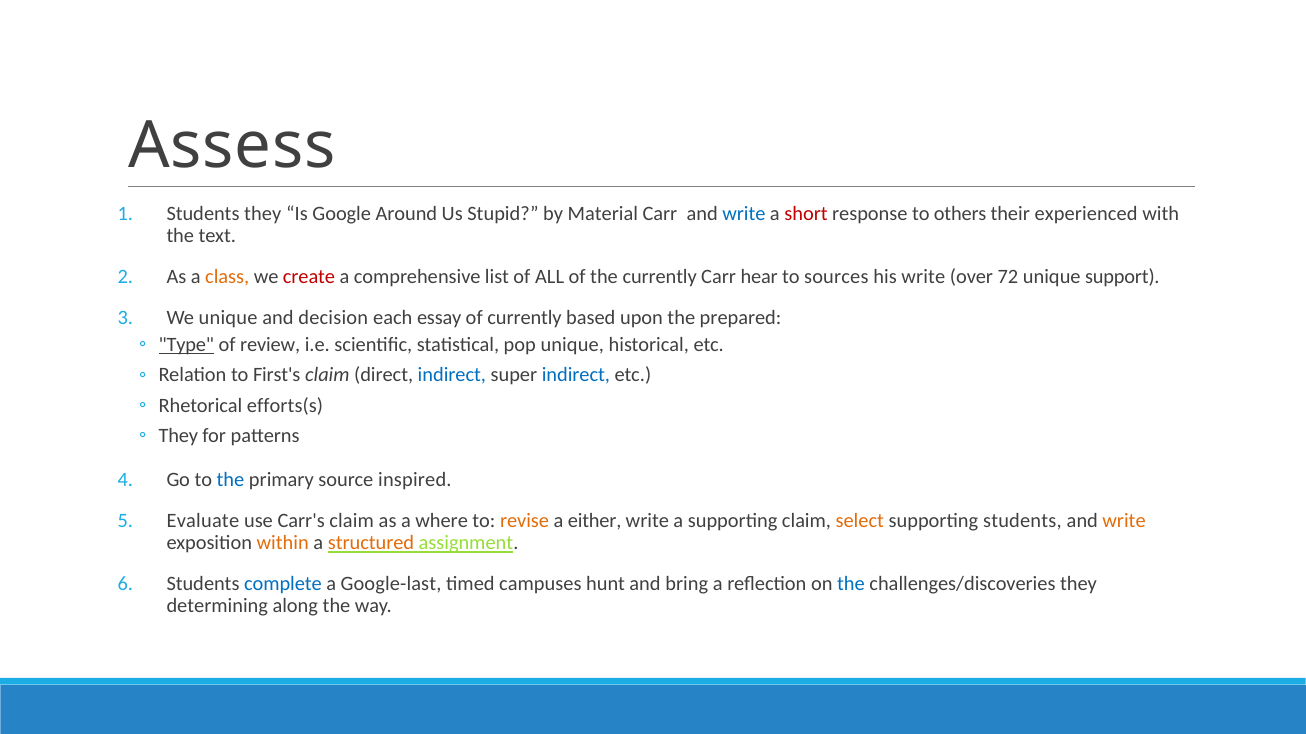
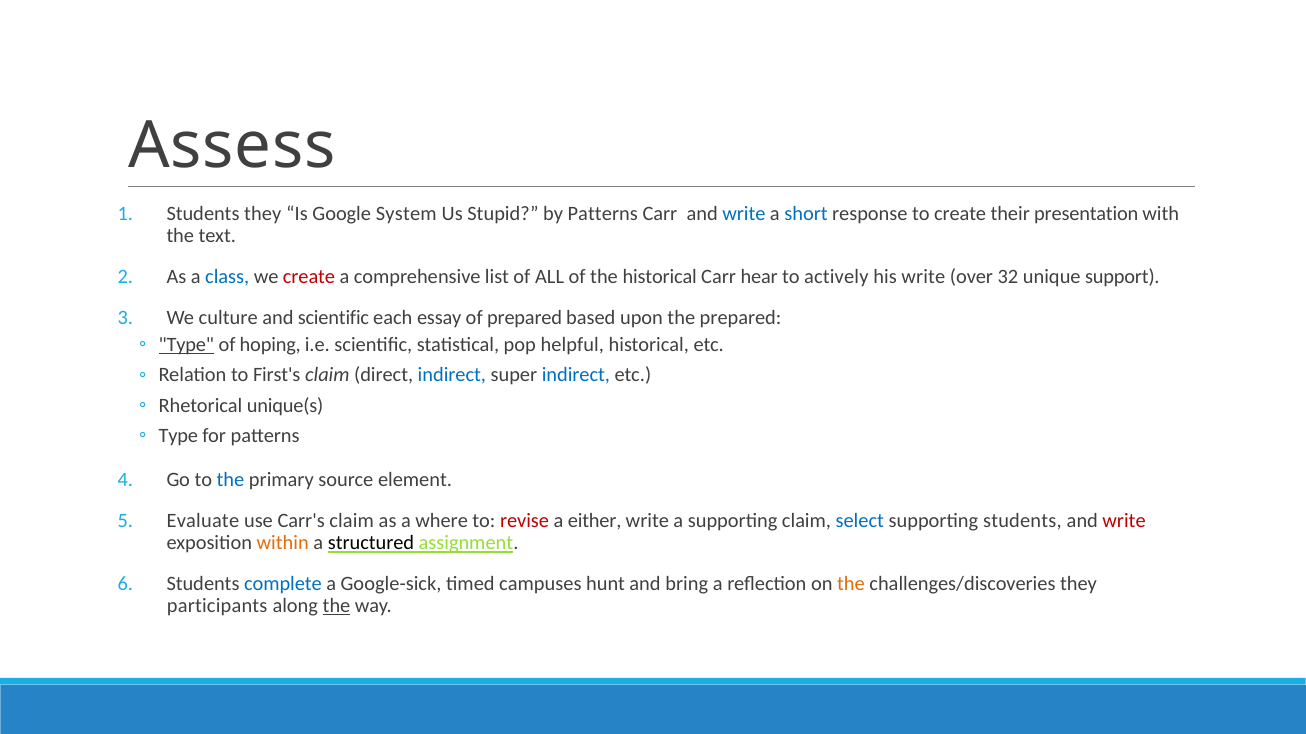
Around: Around -> System (406, 213)
by Material: Material -> Patterns (603, 213)
short colour: red -> blue (806, 213)
to others: others -> create (960, 213)
experienced: experienced -> presentation (1086, 213)
class colour: orange -> blue (227, 277)
the currently: currently -> historical (660, 277)
sources: sources -> actively (836, 277)
72: 72 -> 32 (1008, 277)
We unique: unique -> culture (228, 318)
and decision: decision -> scientific (333, 318)
of currently: currently -> prepared (525, 318)
review: review -> hoping (270, 345)
pop unique: unique -> helpful (572, 345)
efforts(s: efforts(s -> unique(s (285, 406)
They: They -> Type (178, 436)
inspired: inspired -> element (415, 480)
revise colour: orange -> red (524, 521)
select colour: orange -> blue (860, 521)
write colour: orange -> red (1124, 521)
structured colour: orange -> black (371, 543)
Google-last: Google-last -> Google-sick (391, 585)
the colour: blue -> orange (851, 585)
determining: determining -> participants (217, 607)
the underline: none -> present (337, 607)
